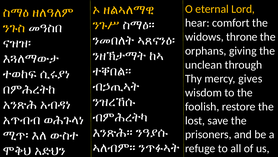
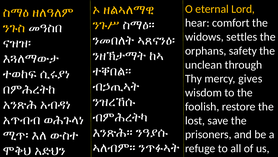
throne: throne -> settles (242, 37)
giving: giving -> safety (243, 51)
